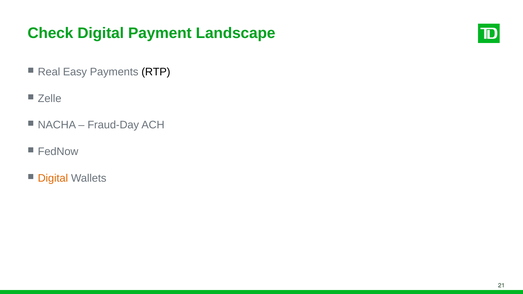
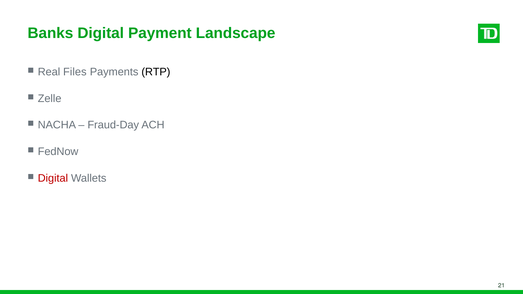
Check: Check -> Banks (50, 33)
Easy: Easy -> Files (75, 72)
Digital colour: orange -> red (53, 178)
